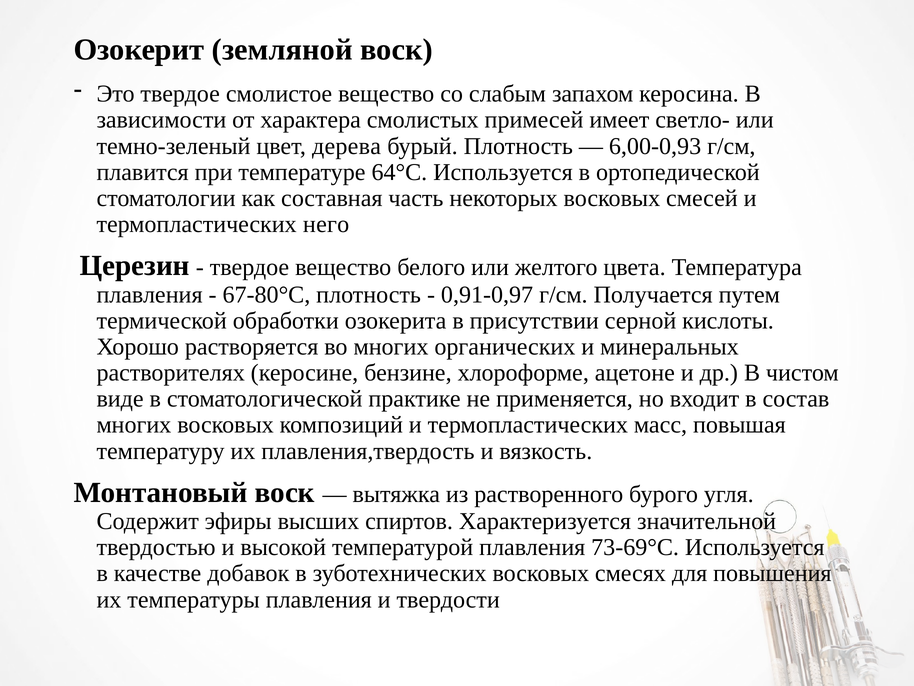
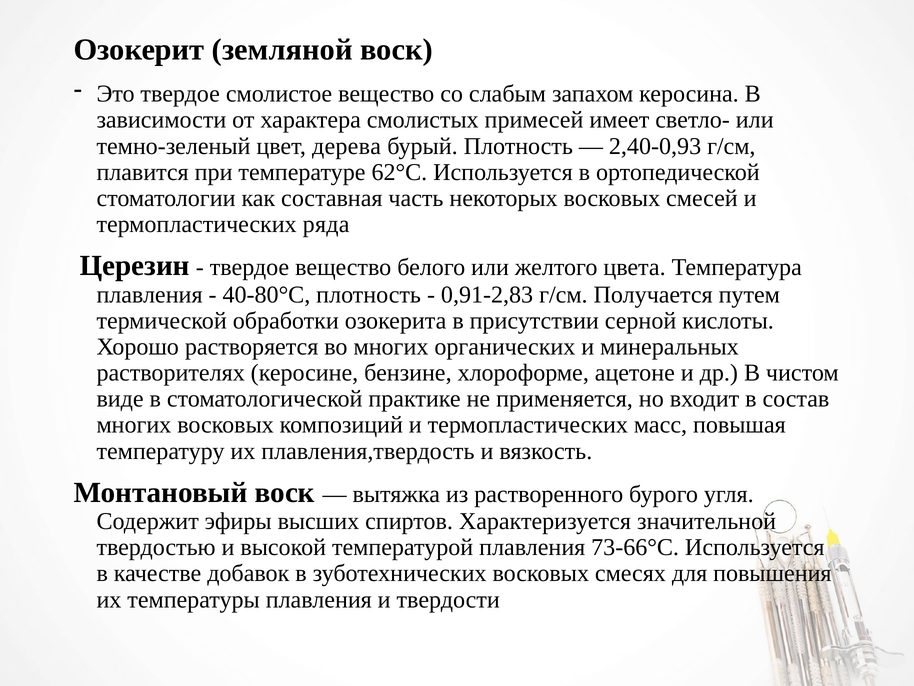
6,00-0,93: 6,00-0,93 -> 2,40-0,93 (655, 146)
64°С: 64°С -> 62°С (399, 172)
него: него -> ряда (326, 224)
67-80°С: 67-80°С -> 40-80°С (266, 294)
0,91-0,97: 0,91-0,97 -> 0,91-2,83 (487, 294)
73-69°С: 73-69°С -> 73-66°С (635, 547)
